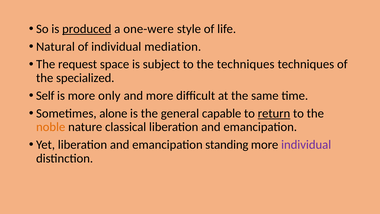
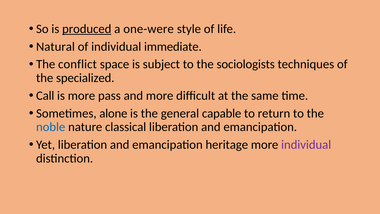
mediation: mediation -> immediate (173, 47)
request: request -> conflict (77, 64)
the techniques: techniques -> sociologists (246, 64)
Self: Self -> Call (45, 96)
only: only -> pass (109, 96)
return underline: present -> none (274, 113)
noble colour: orange -> blue (51, 127)
standing: standing -> heritage (227, 145)
